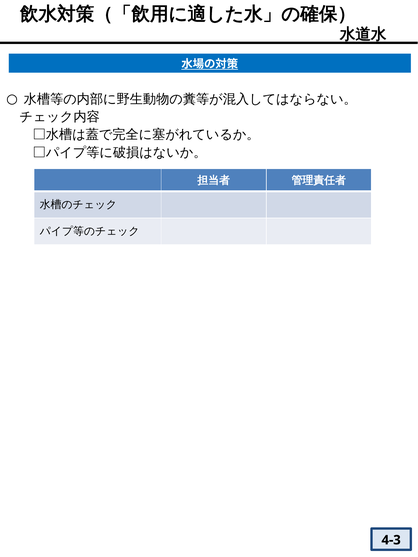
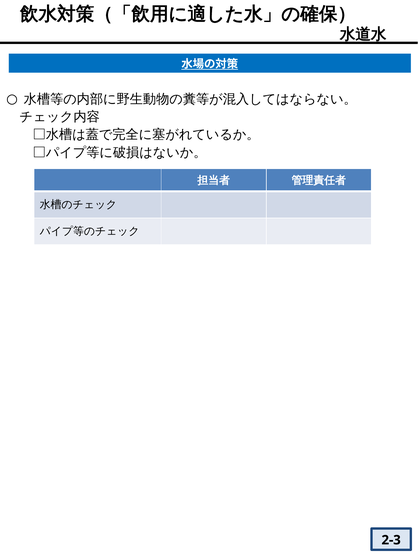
4-3: 4-3 -> 2-3 (391, 540)
